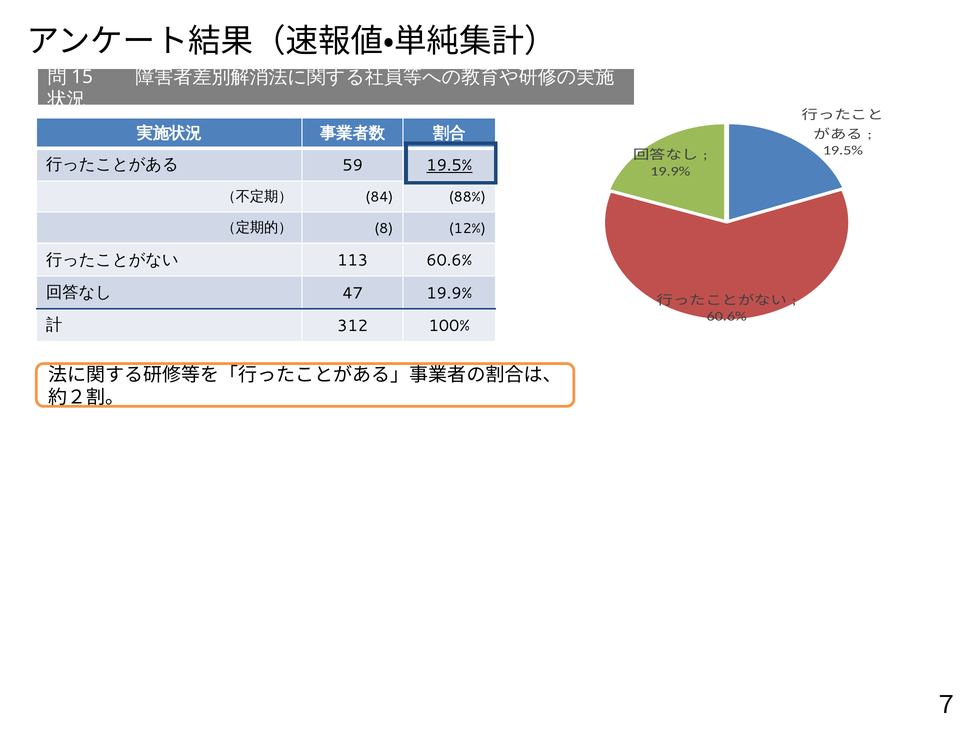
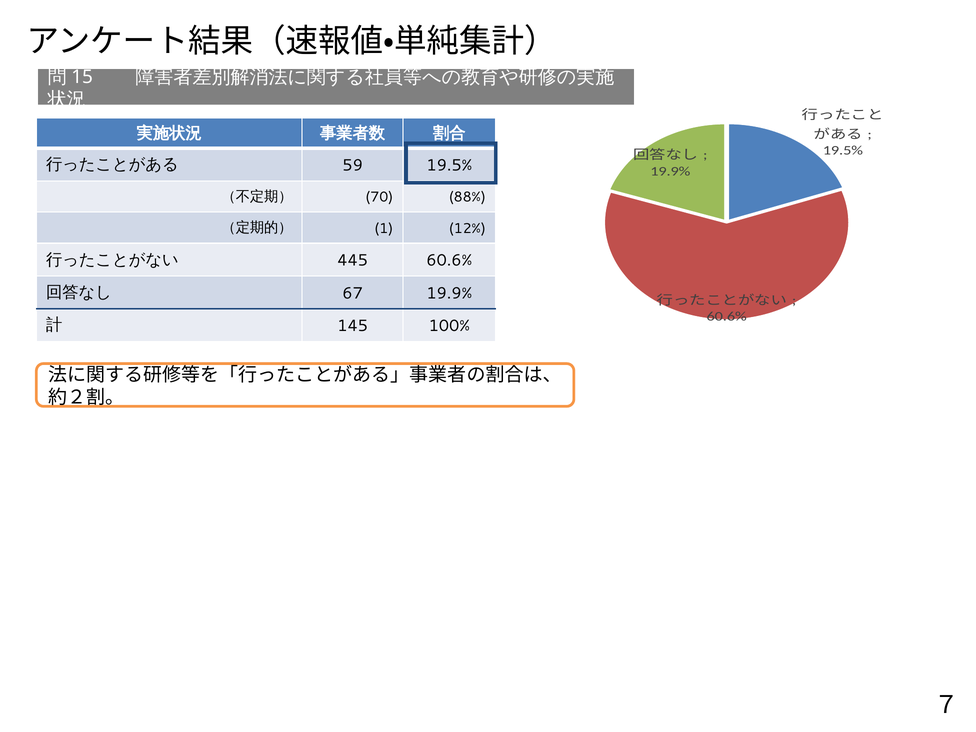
19.5% underline: present -> none (449, 165)
84: 84 -> 70 (379, 197)
8: 8 -> 1 (384, 228)
113: 113 -> 445 (353, 261)
47: 47 -> 67 (353, 293)
312: 312 -> 145 (353, 326)
